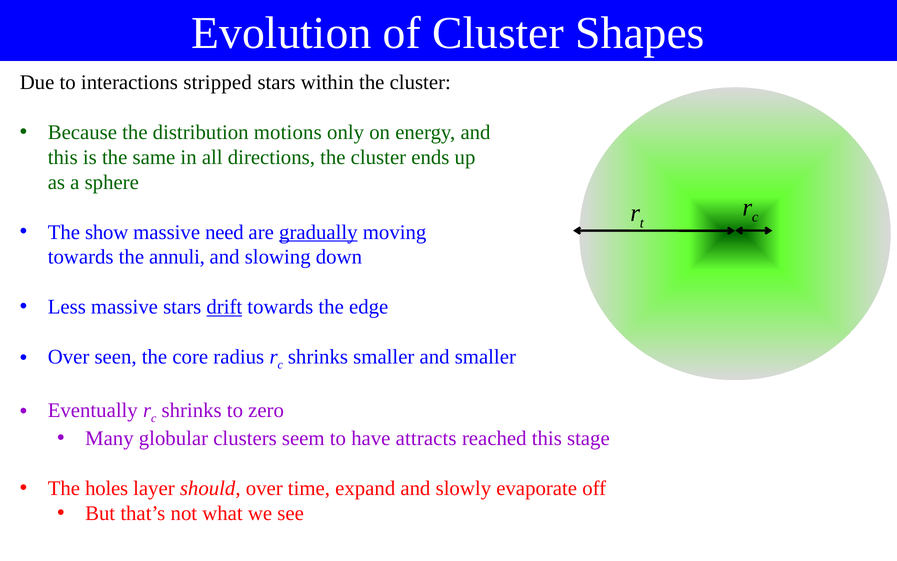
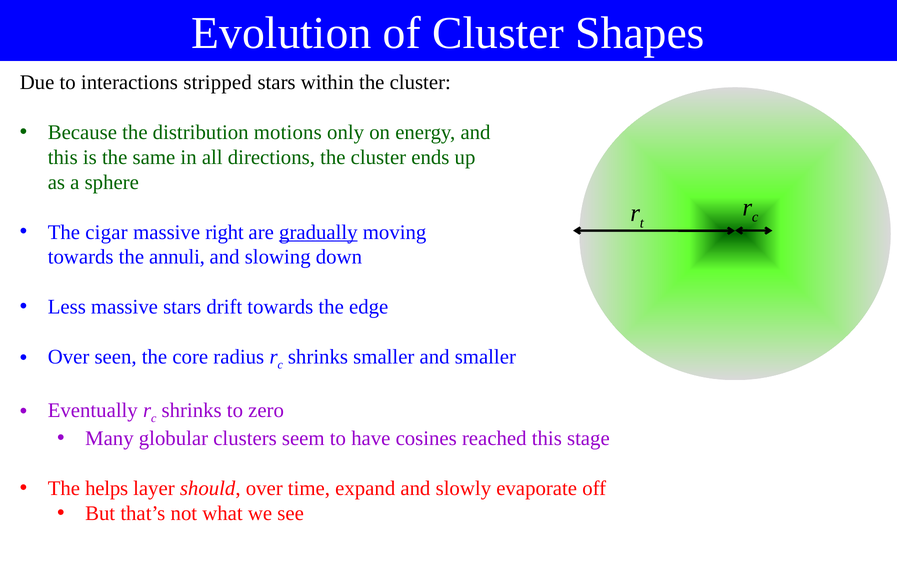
show: show -> cigar (106, 232)
need: need -> right (224, 232)
drift underline: present -> none (224, 307)
attracts: attracts -> cosines (426, 438)
holes: holes -> helps (107, 488)
